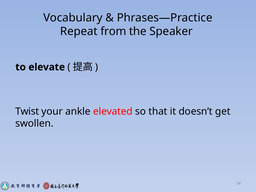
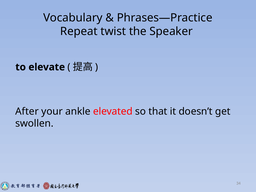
from: from -> twist (113, 31)
Twist: Twist -> After (27, 111)
